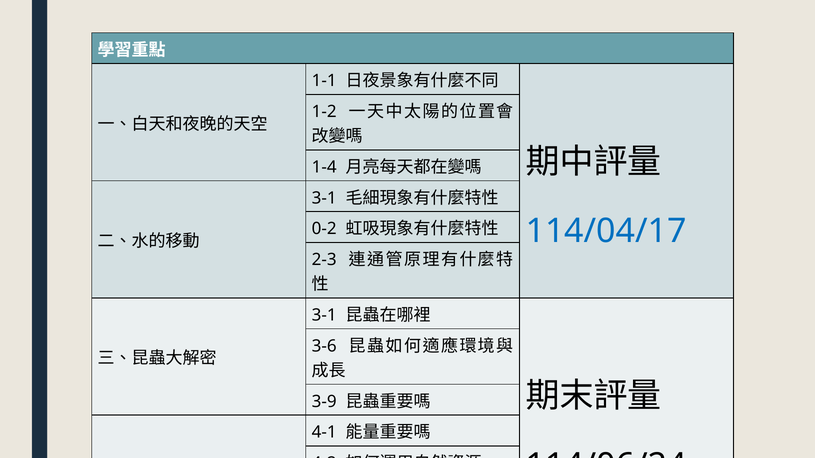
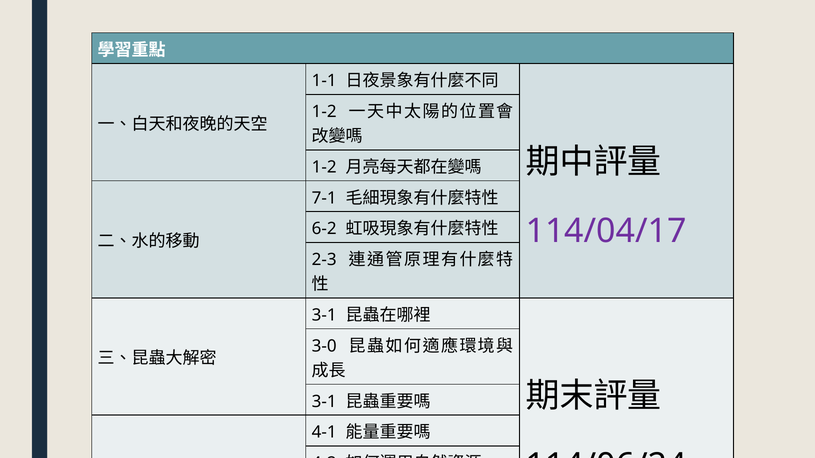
1-4: 1-4 -> 1-2 (324, 167)
3-1: 3-1 -> 7-1 (324, 198)
114/04/17 colour: blue -> purple (606, 231)
0-2: 0-2 -> 6-2 (324, 229)
3-6: 3-6 -> 3-0 (324, 346)
3-9: 3-9 -> 3-1 (324, 402)
